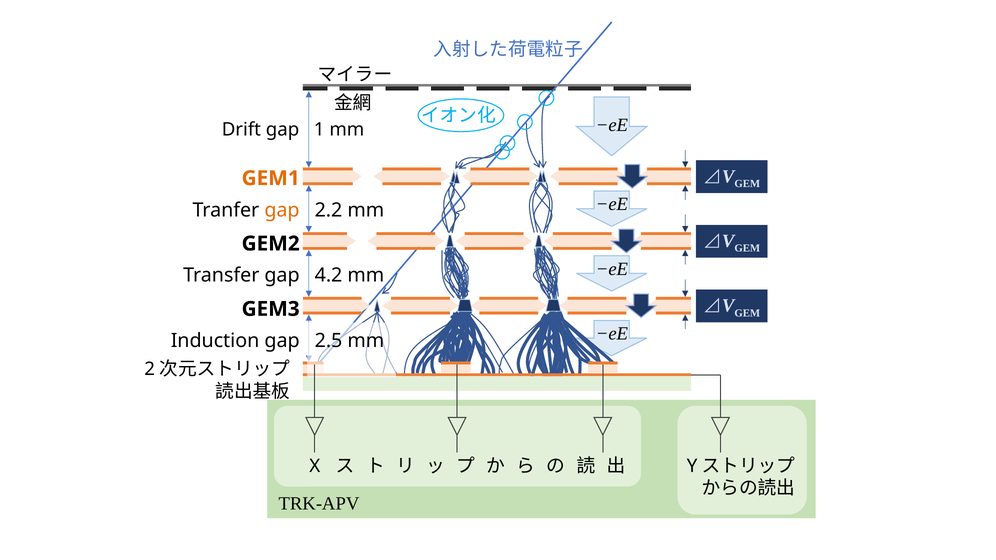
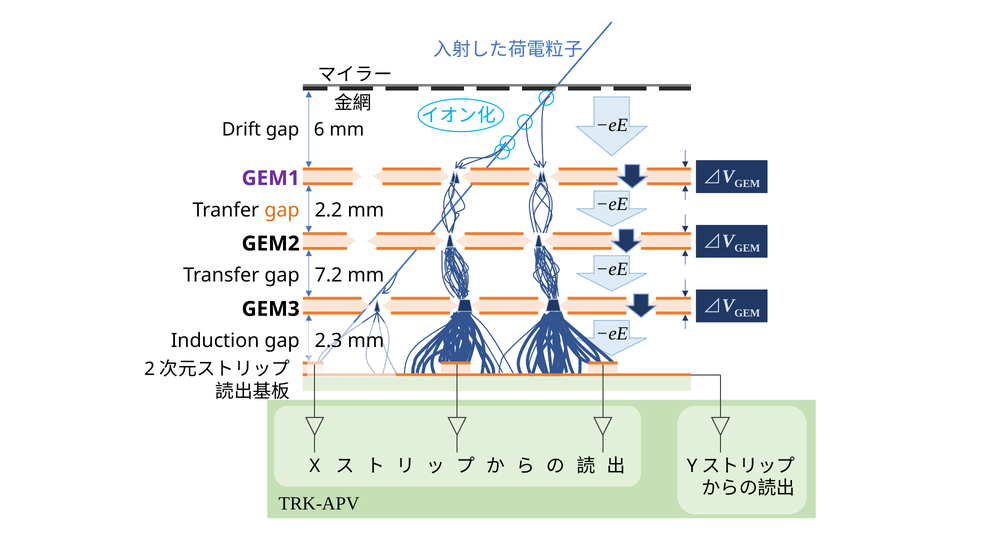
1: 1 -> 6 (319, 130)
GEM1 colour: orange -> purple (271, 178)
4.2: 4.2 -> 7.2 (329, 276)
2.5: 2.5 -> 2.3 (329, 341)
